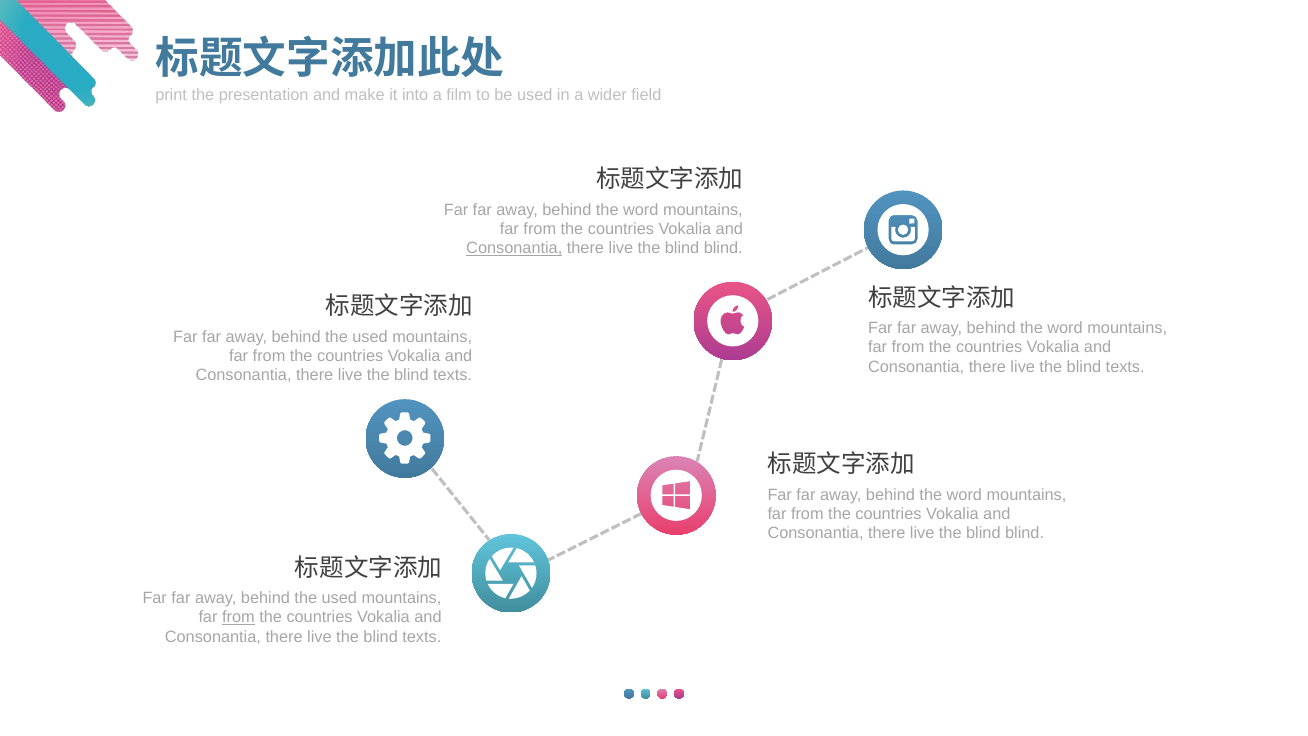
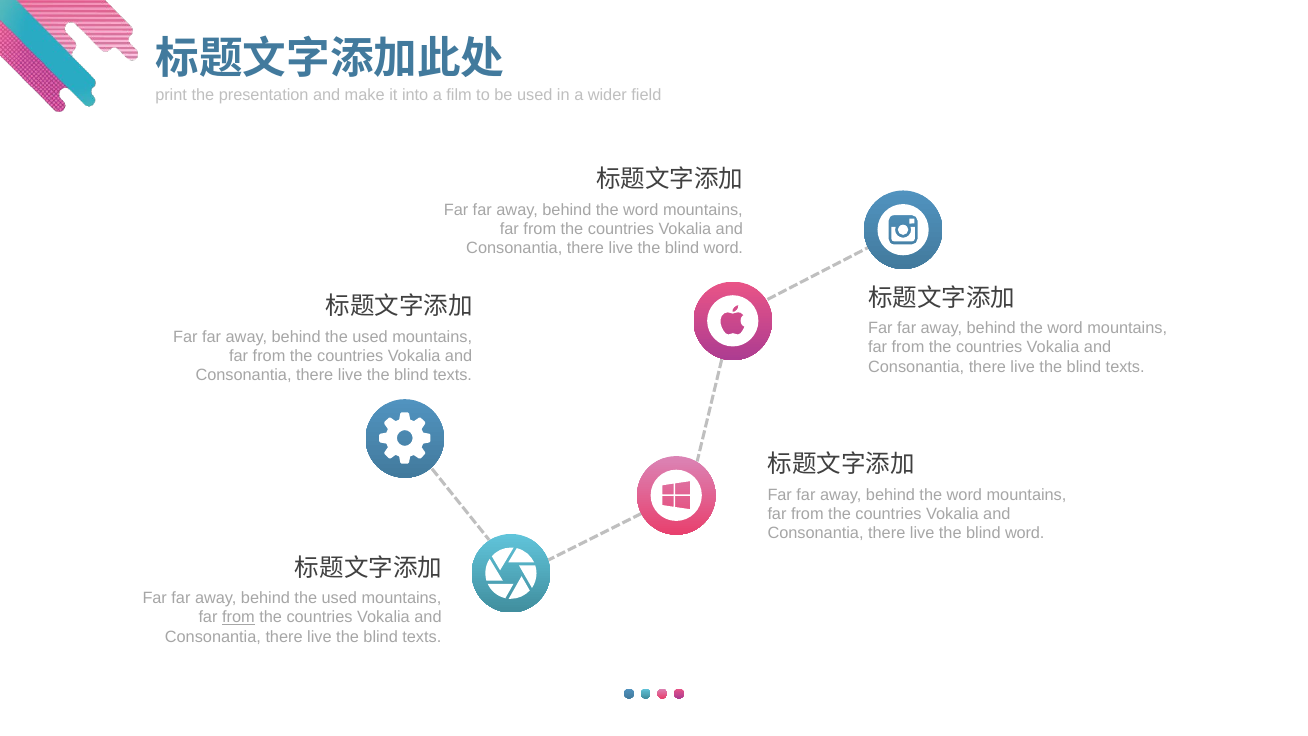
Consonantia underline: present -> none (514, 248)
blind: blind -> word (723, 248)
blind: blind -> word (1025, 533)
